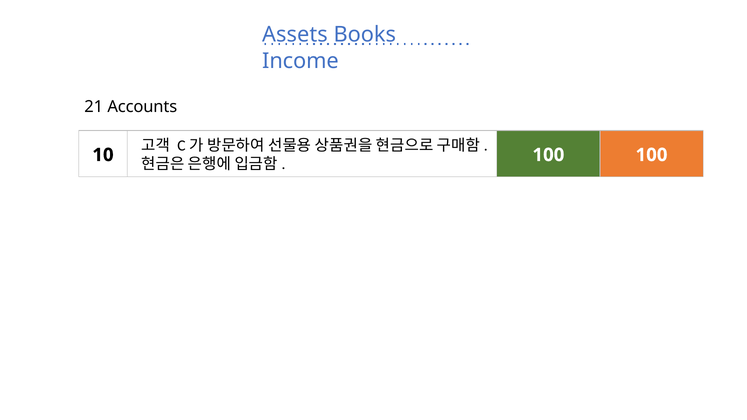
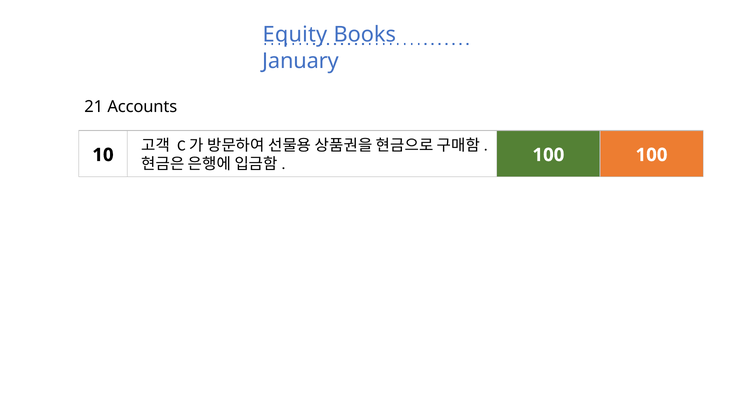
Assets: Assets -> Equity (295, 35)
Income: Income -> January (300, 61)
